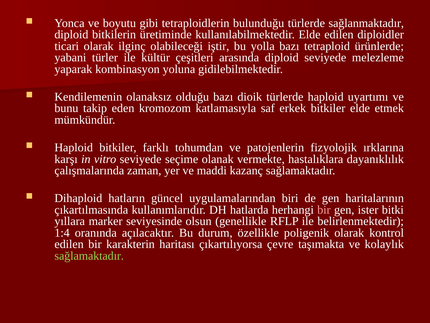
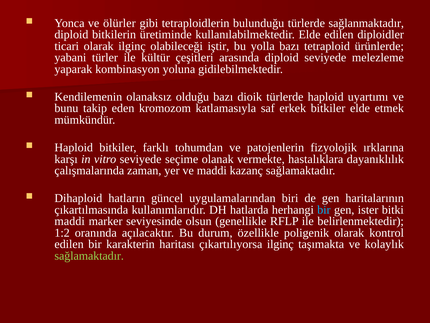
boyutu: boyutu -> ölürler (119, 23)
bir colour: pink -> light blue (324, 209)
yıllara: yıllara -> maddi (70, 221)
1:4: 1:4 -> 1:2 (62, 232)
çıkartılıyorsa çevre: çevre -> ilginç (280, 244)
